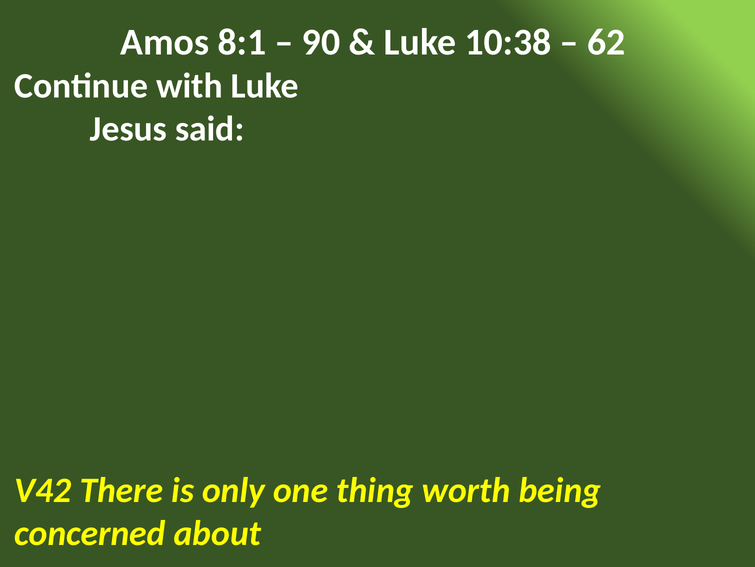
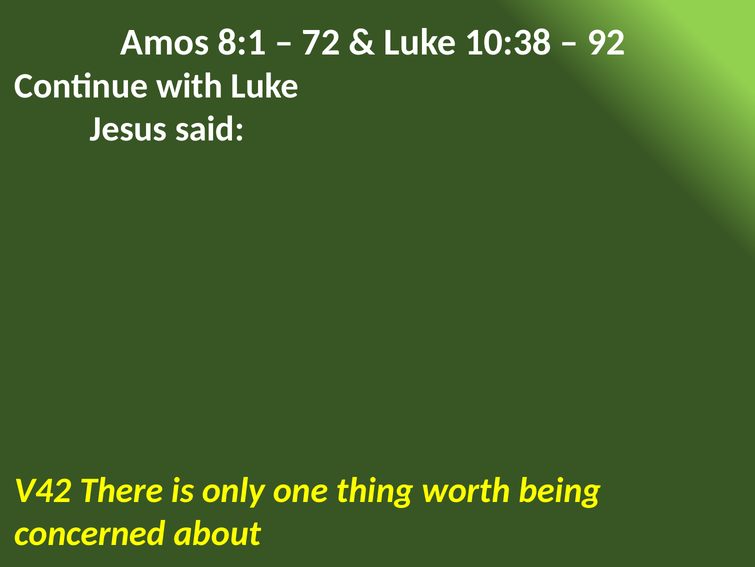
90: 90 -> 72 (321, 42)
62: 62 -> 92 (606, 42)
